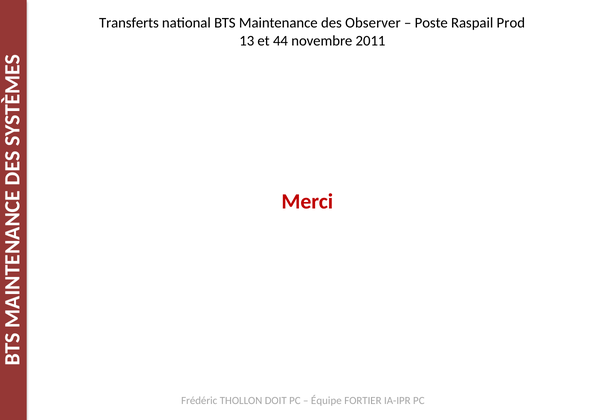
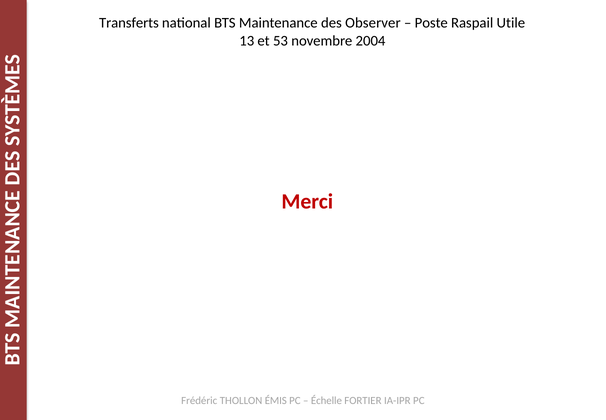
Prod: Prod -> Utile (511, 23)
44: 44 -> 53 (280, 41)
2011: 2011 -> 2004 (371, 41)
DOIT: DOIT -> ÉMIS (276, 400)
Équipe: Équipe -> Échelle (326, 400)
